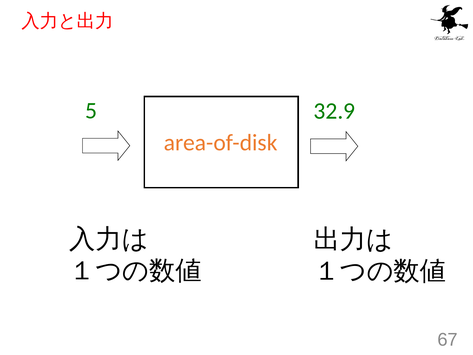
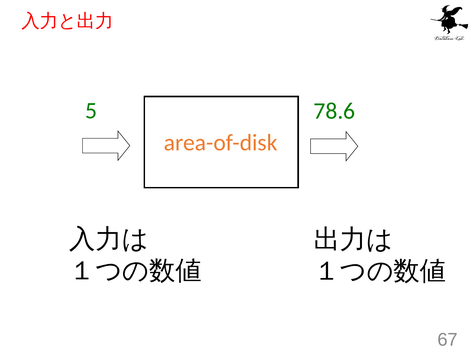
32.9: 32.9 -> 78.6 (334, 111)
